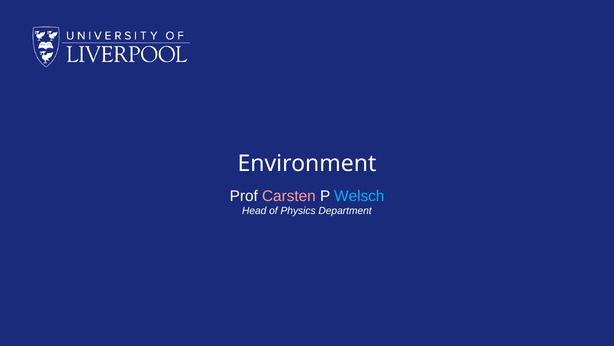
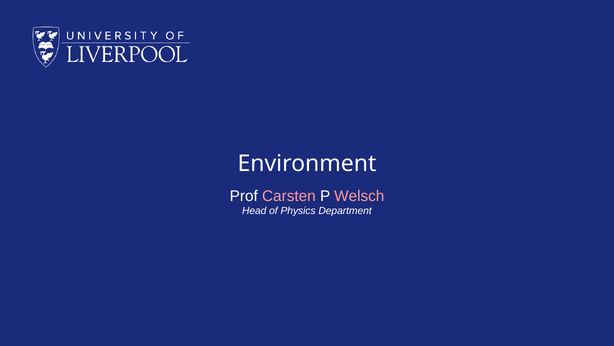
Welsch colour: light blue -> pink (359, 196)
